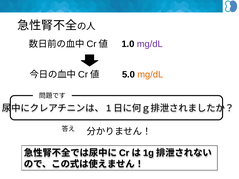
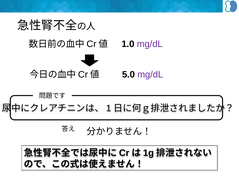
mg/dL colour: orange -> purple (150, 75)
